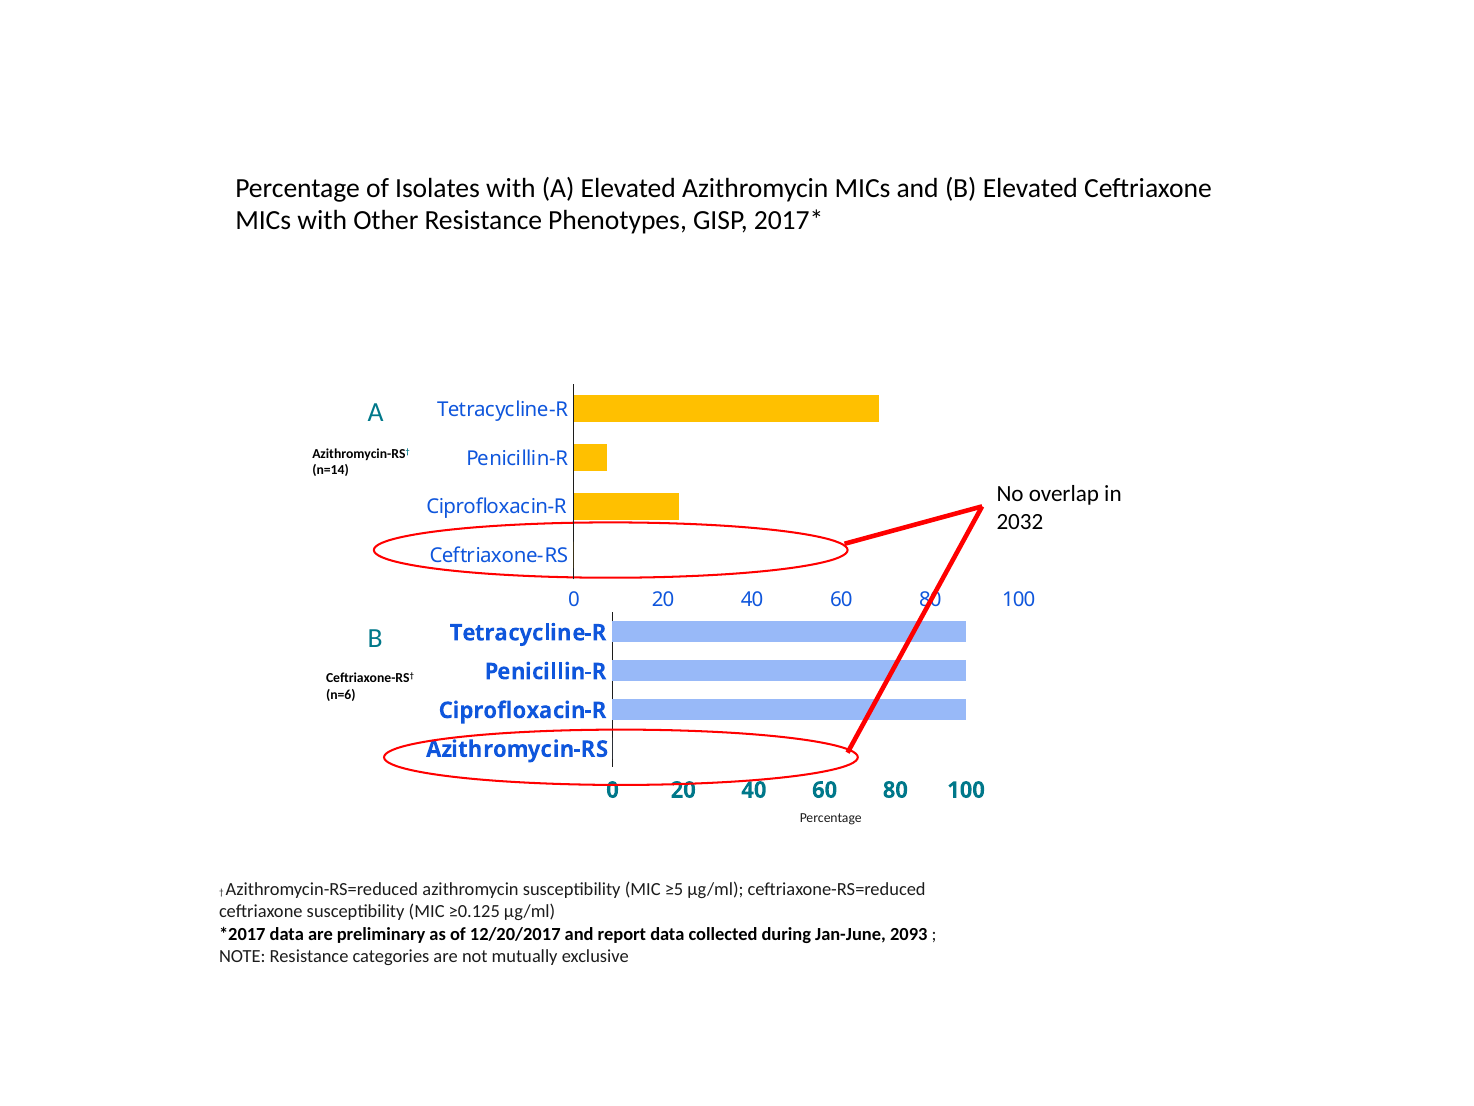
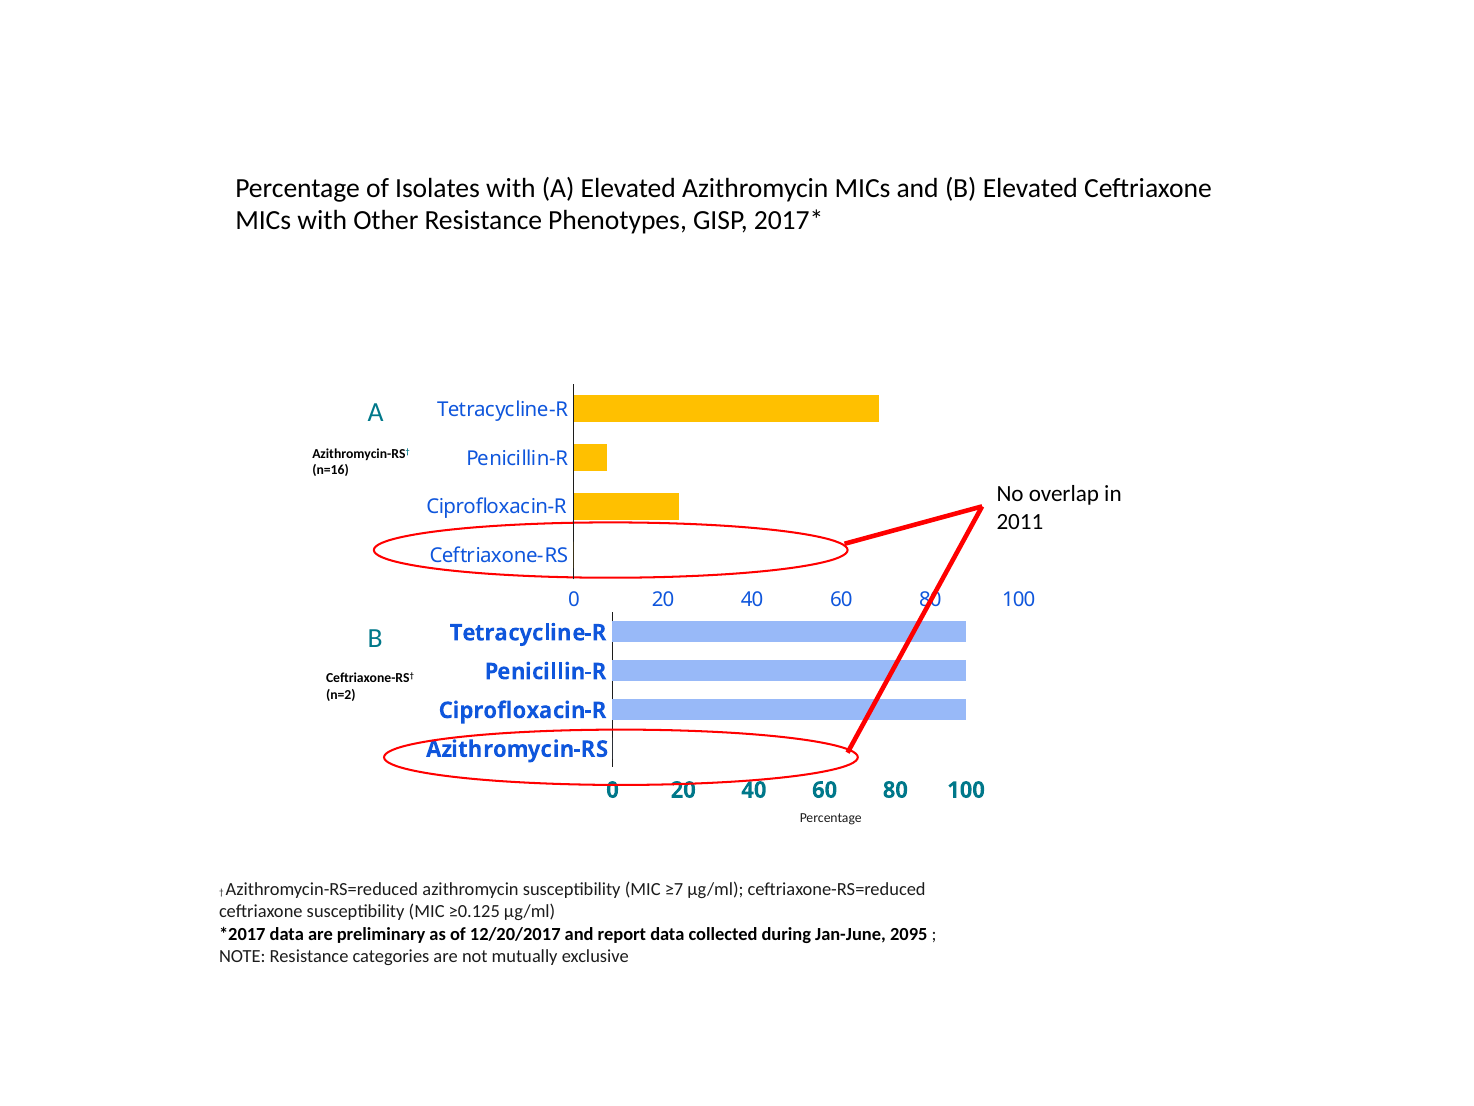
n=14: n=14 -> n=16 (331, 470)
2032: 2032 -> 2011 (1020, 522)
n=6: n=6 -> n=2 (341, 695)
≥5: ≥5 -> ≥7 (674, 889)
2093: 2093 -> 2095 (909, 933)
